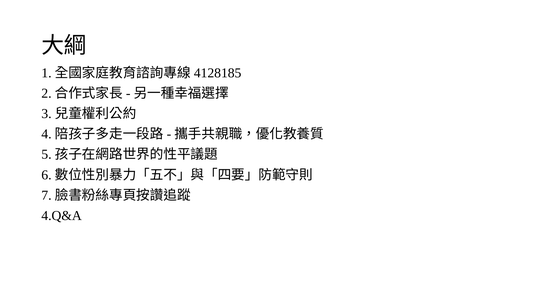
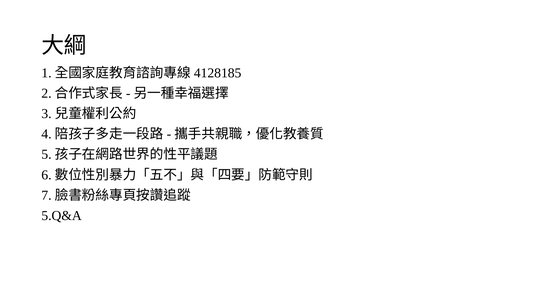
4.Q&A: 4.Q&A -> 5.Q&A (62, 215)
